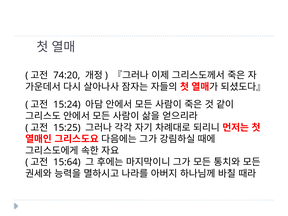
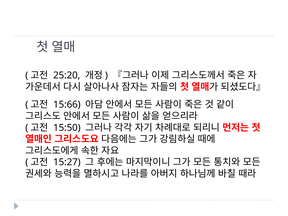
74:20: 74:20 -> 25:20 (67, 75)
15:24: 15:24 -> 15:66 (67, 105)
15:25: 15:25 -> 15:50 (67, 128)
15:64: 15:64 -> 15:27 (67, 162)
